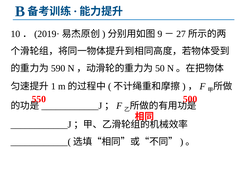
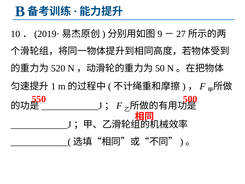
590: 590 -> 520 (58, 68)
